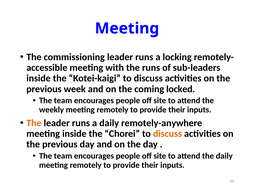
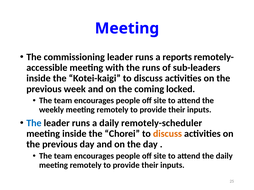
locking: locking -> reports (177, 57)
The colour: orange -> blue (34, 123)
remotely-anywhere: remotely-anywhere -> remotely-scheduler (162, 123)
